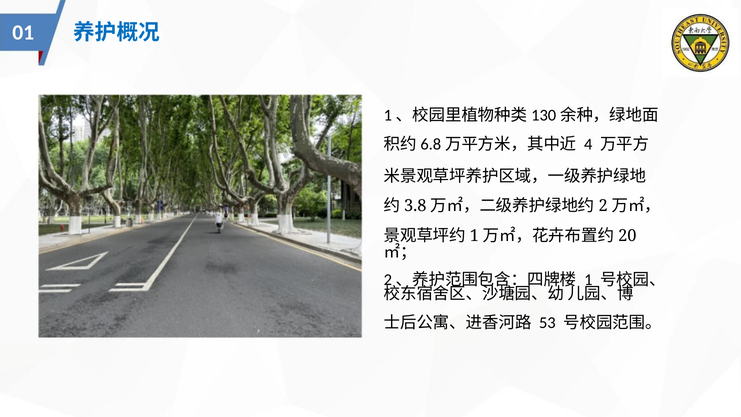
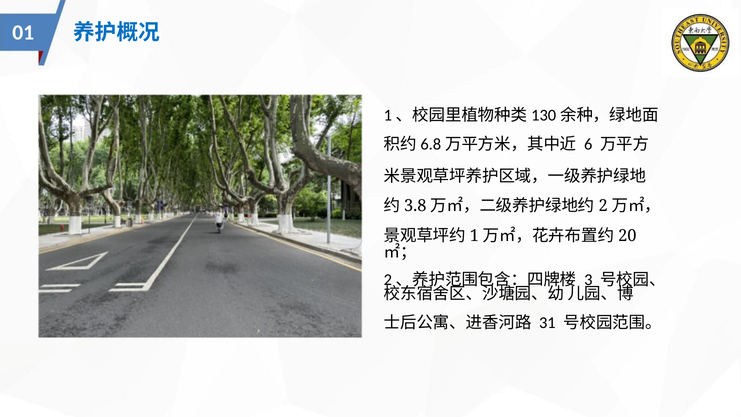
4: 4 -> 6 (588, 144)
1: 1 -> 3 (588, 280)
53: 53 -> 31 (547, 323)
